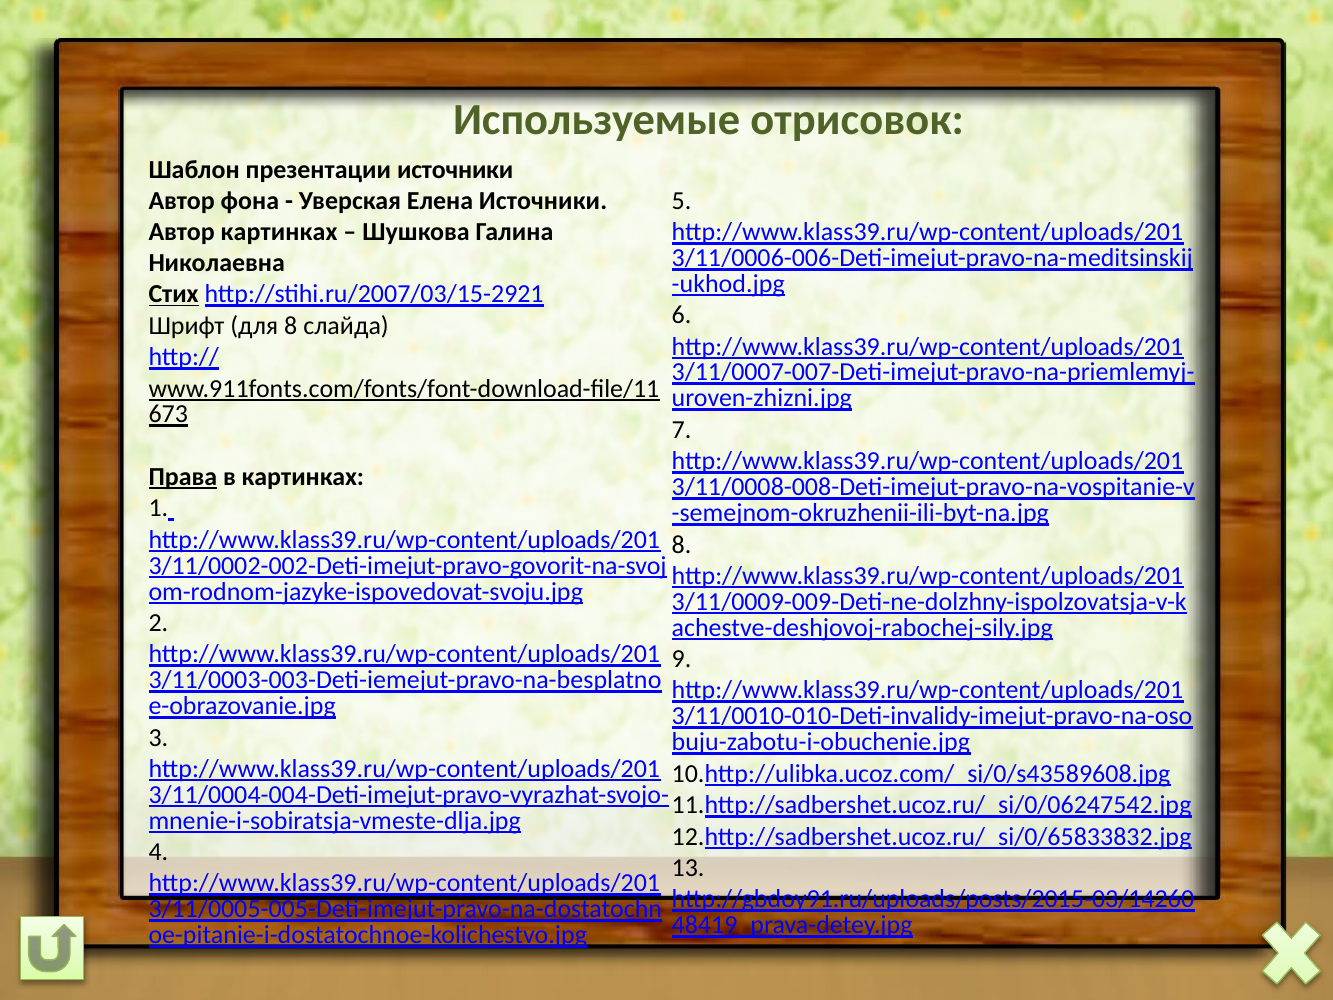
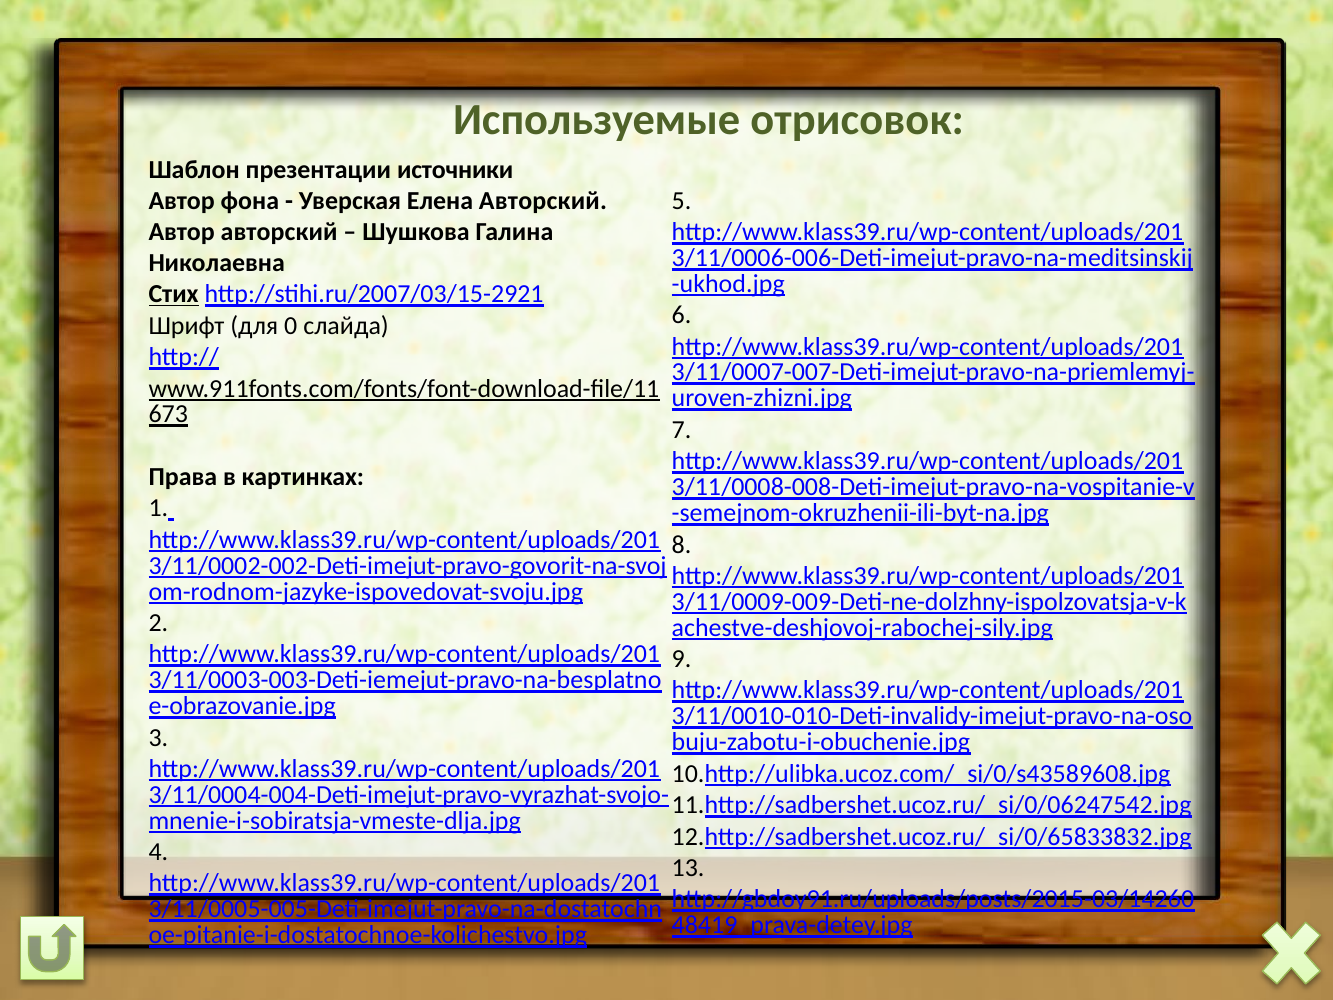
Елена Источники: Источники -> Авторский (543, 201)
Автор картинках: картинках -> авторский (279, 232)
для 8: 8 -> 0 (291, 326)
Права underline: present -> none (183, 477)
